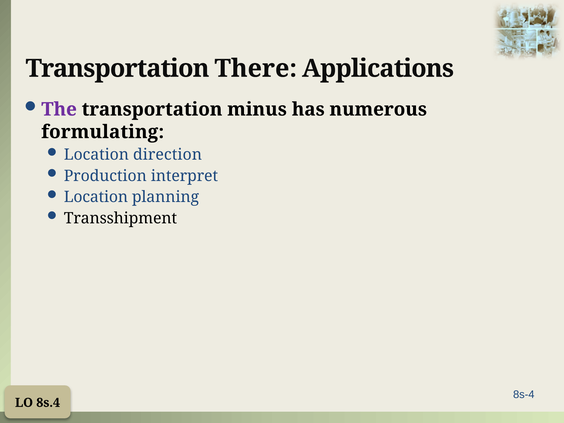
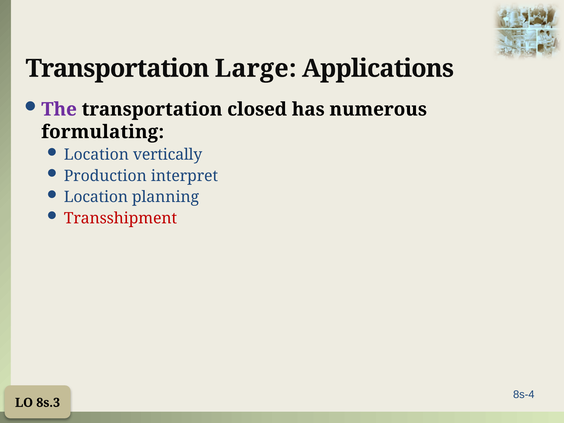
There: There -> Large (256, 69)
minus: minus -> closed (257, 109)
direction: direction -> vertically (168, 155)
Transshipment colour: black -> red (120, 218)
8s.4: 8s.4 -> 8s.3 (48, 403)
